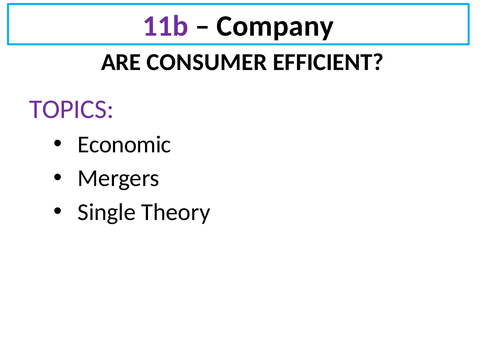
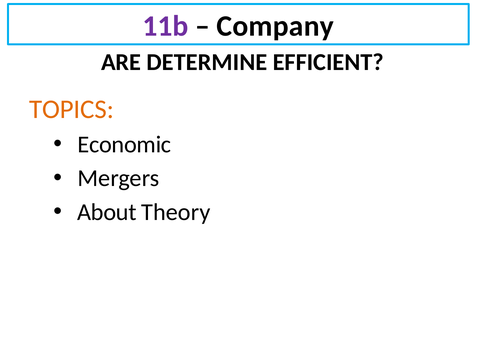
CONSUMER: CONSUMER -> DETERMINE (207, 62)
TOPICS colour: purple -> orange (71, 109)
Single: Single -> About (107, 213)
